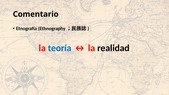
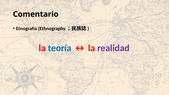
realidad colour: black -> purple (113, 48)
